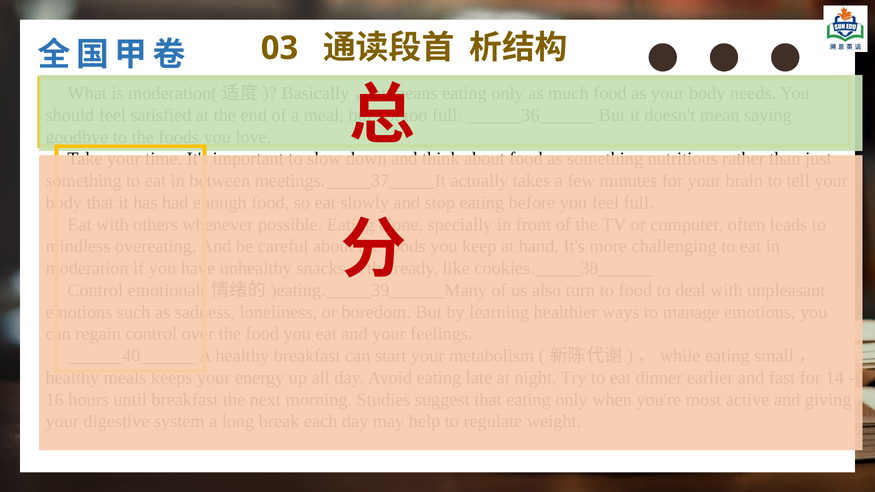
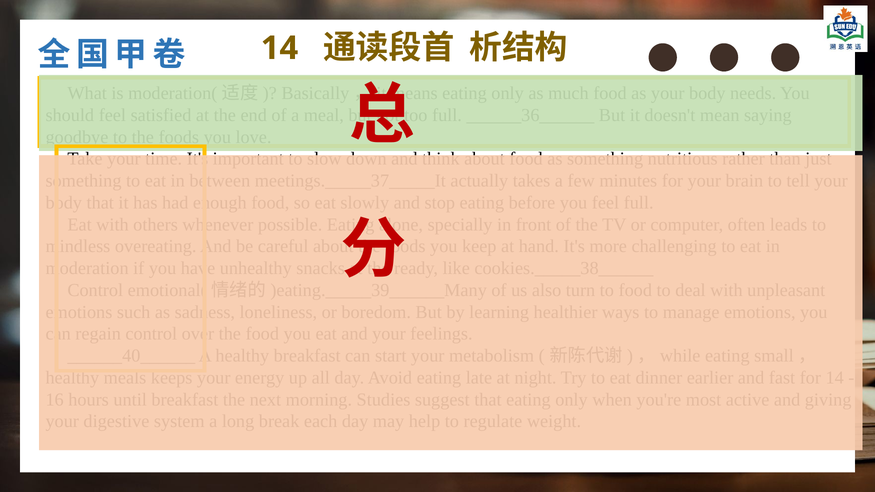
03: 03 -> 14 (280, 48)
